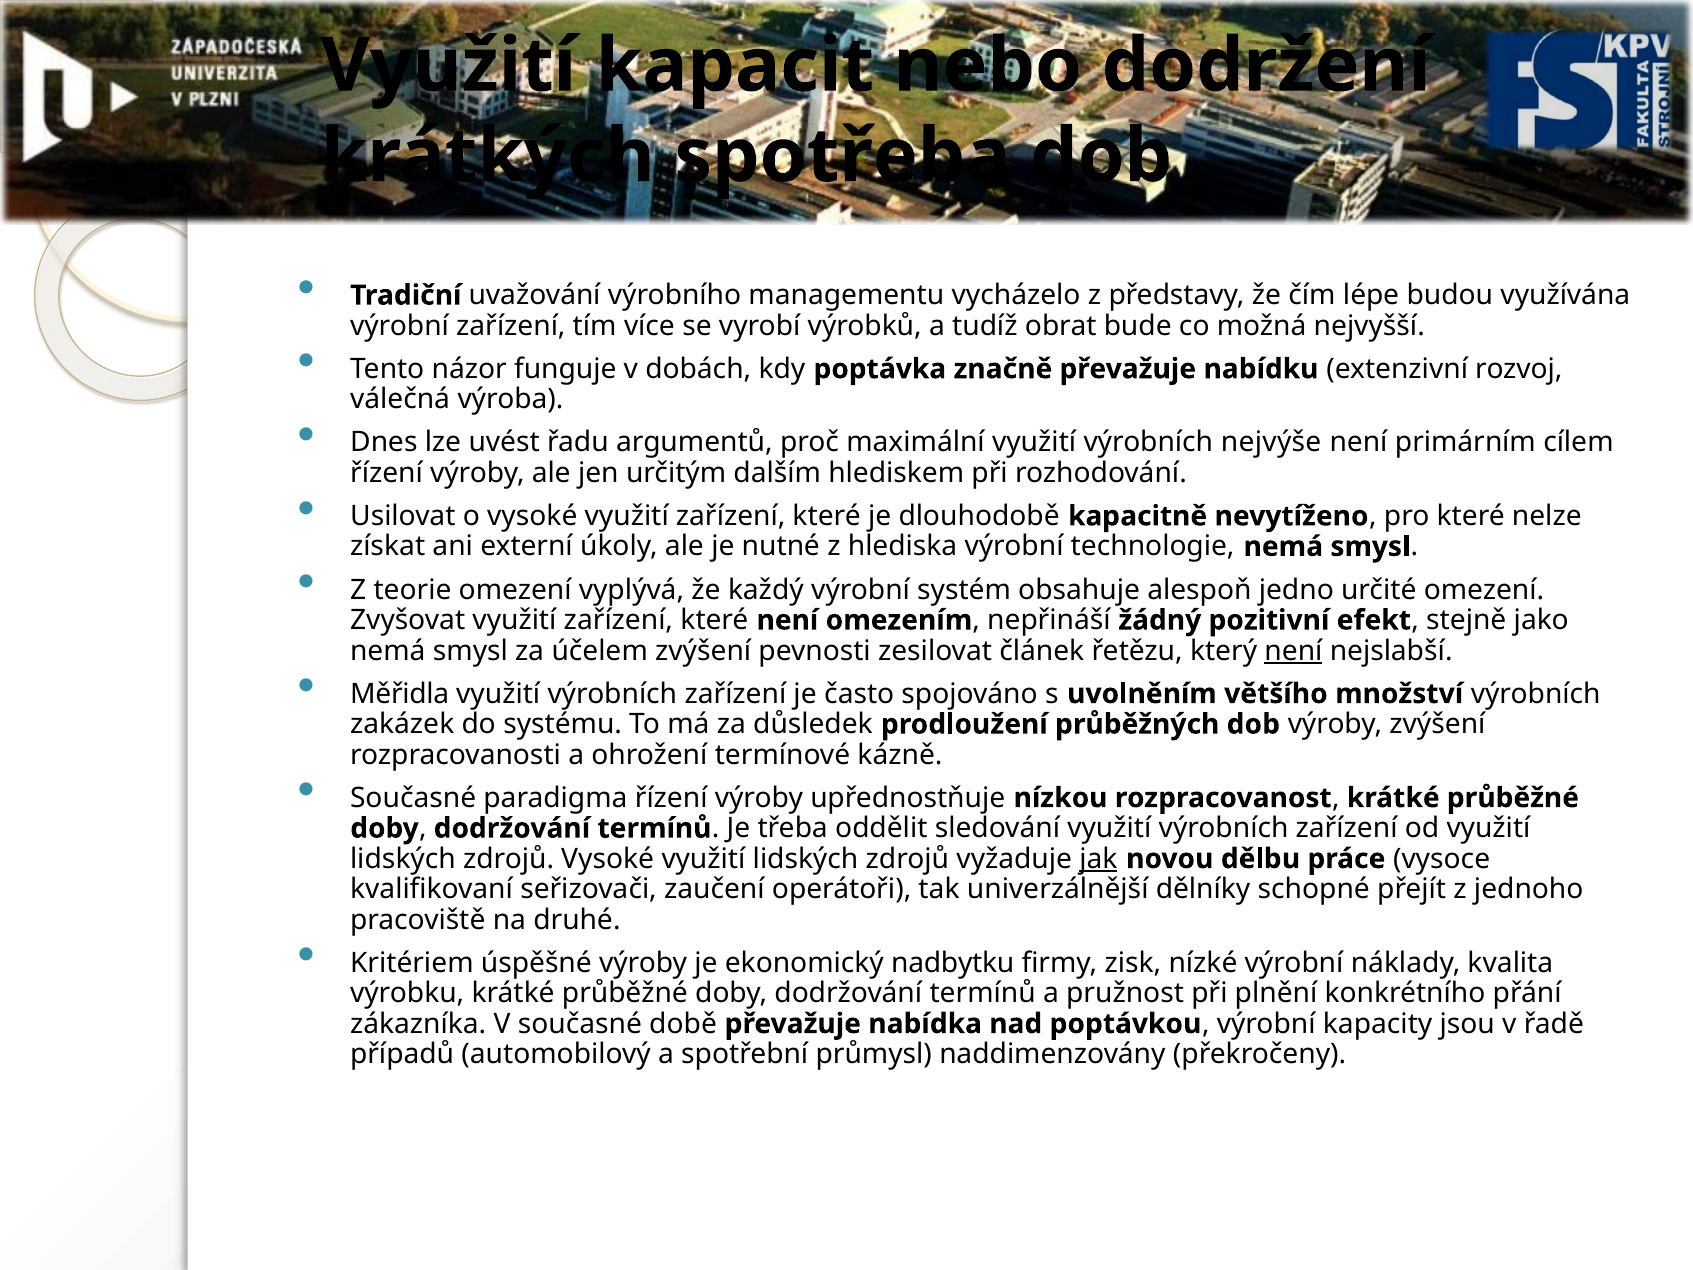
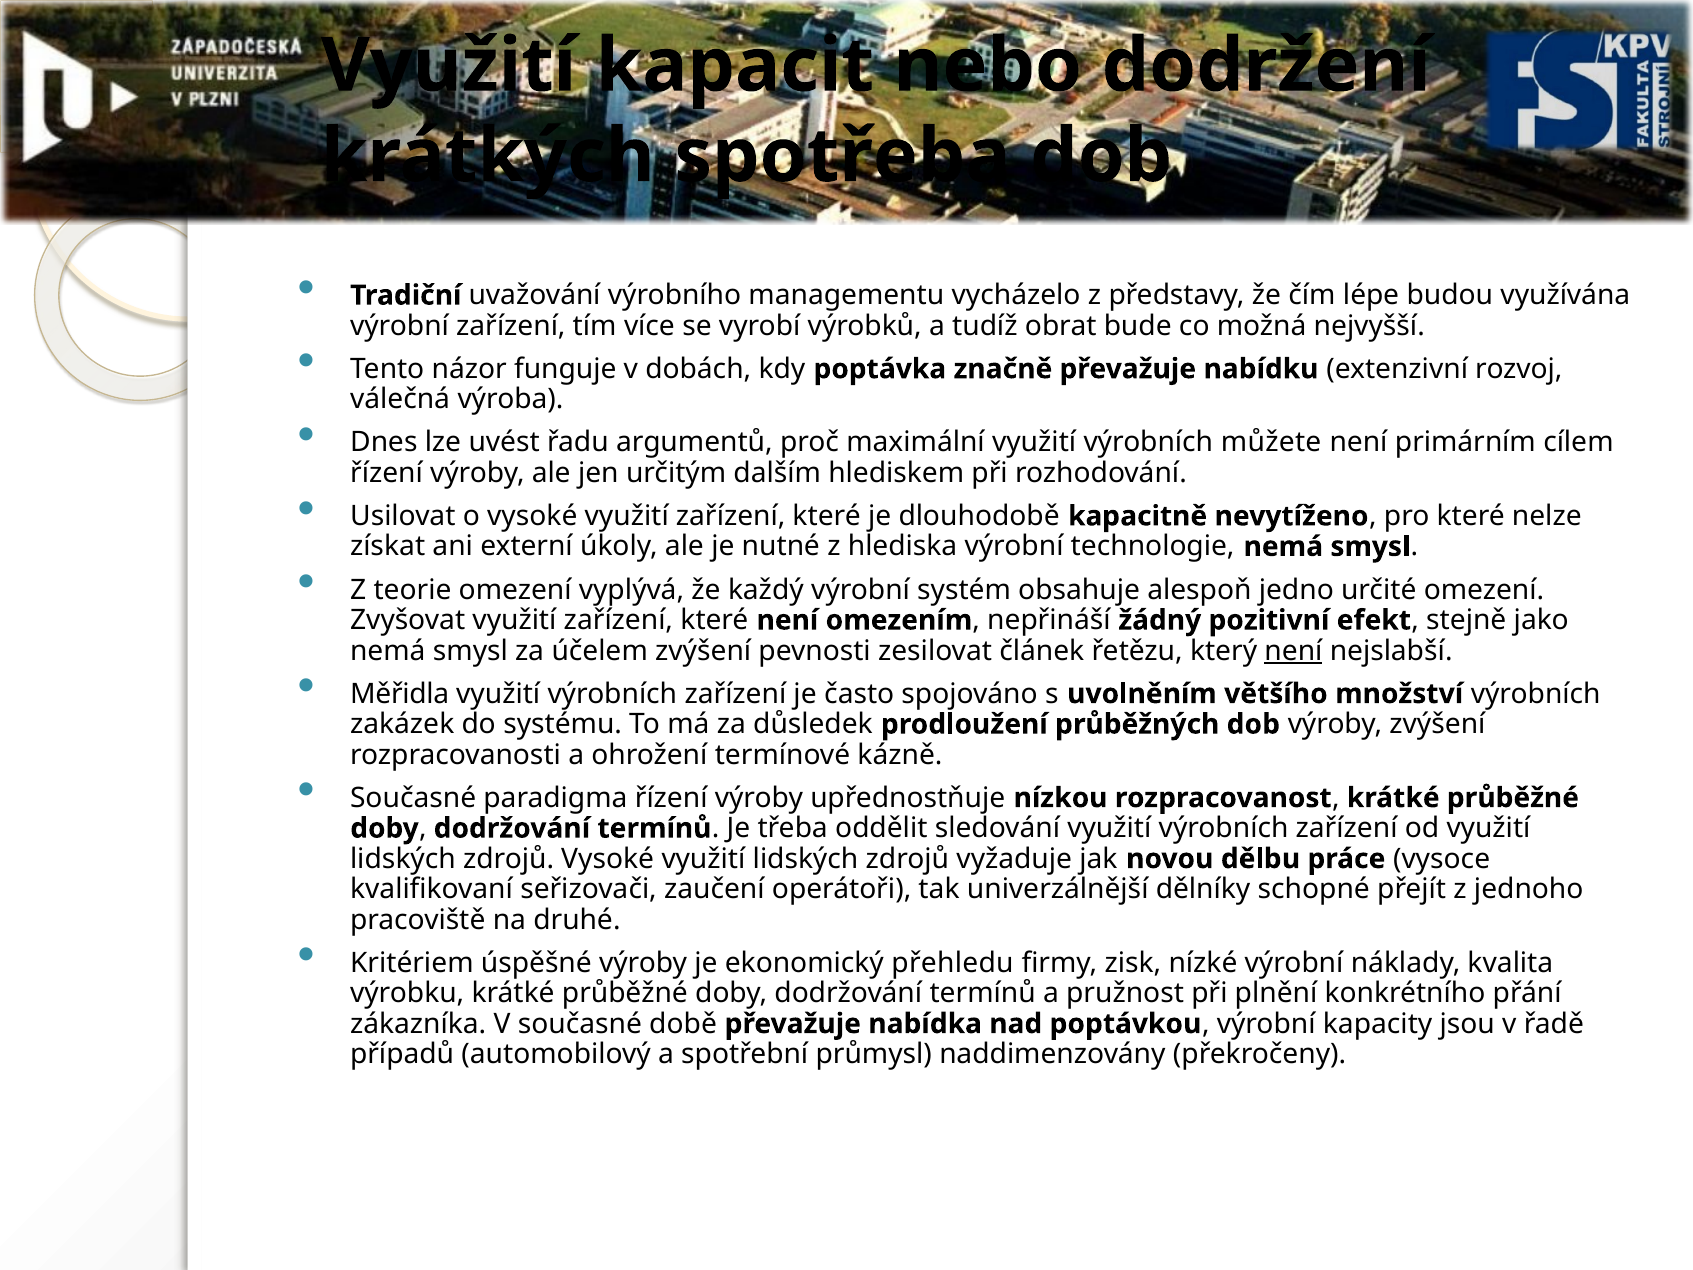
nejvýše: nejvýše -> můžete (1271, 442)
jak underline: present -> none (1098, 859)
nadbytku: nadbytku -> přehledu (952, 963)
